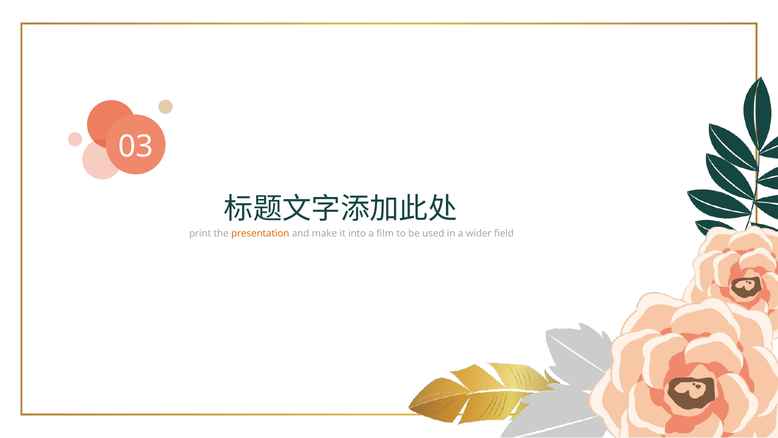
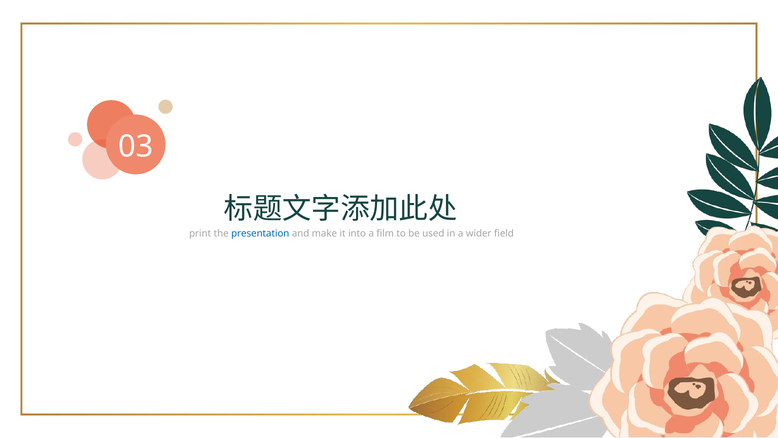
presentation colour: orange -> blue (260, 233)
